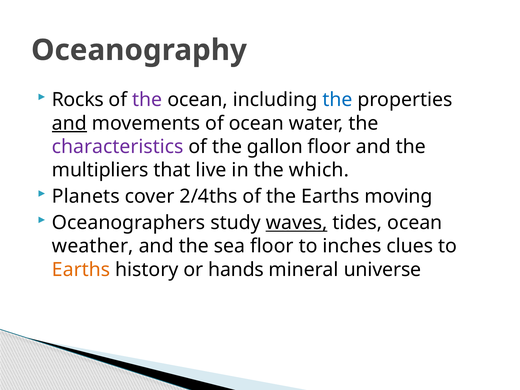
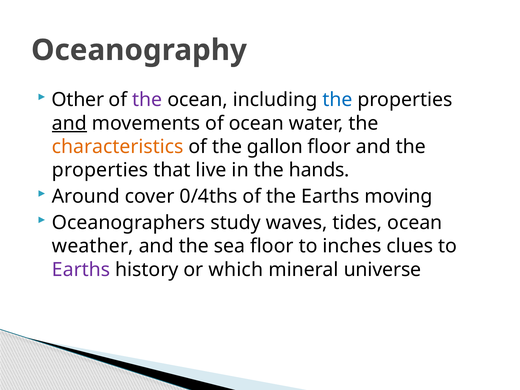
Rocks: Rocks -> Other (78, 100)
characteristics colour: purple -> orange (118, 147)
multipliers: multipliers -> properties (100, 170)
which: which -> hands (319, 170)
Planets: Planets -> Around (86, 196)
2/4ths: 2/4ths -> 0/4ths (209, 196)
waves underline: present -> none (297, 223)
Earths colour: orange -> purple (81, 270)
hands: hands -> which (236, 270)
